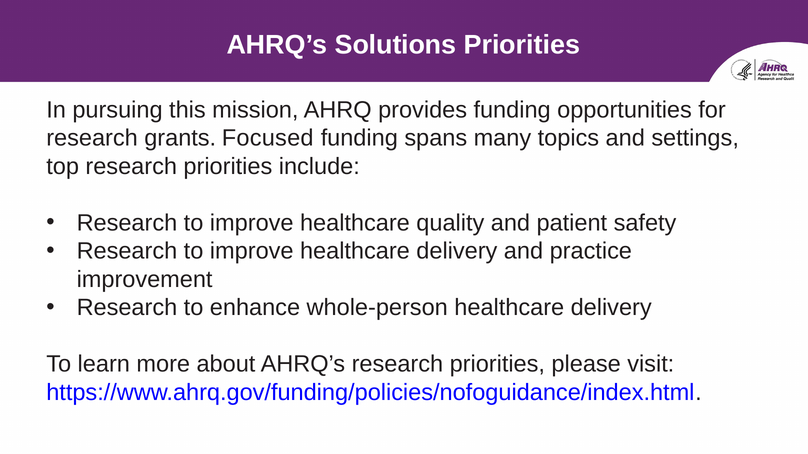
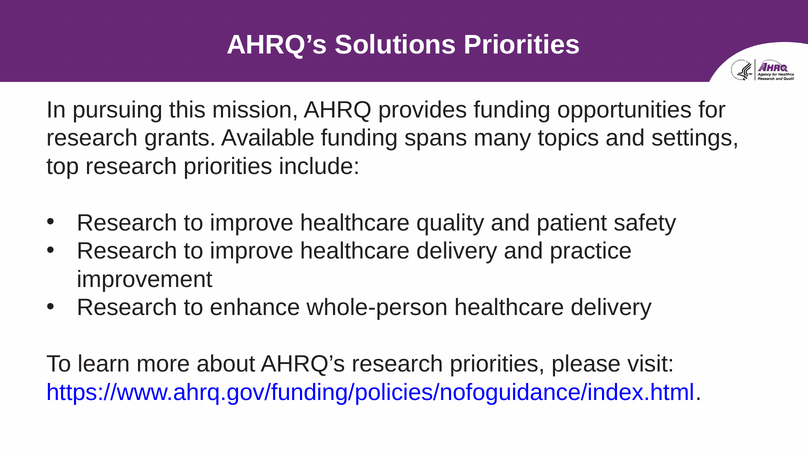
Focused: Focused -> Available (268, 138)
